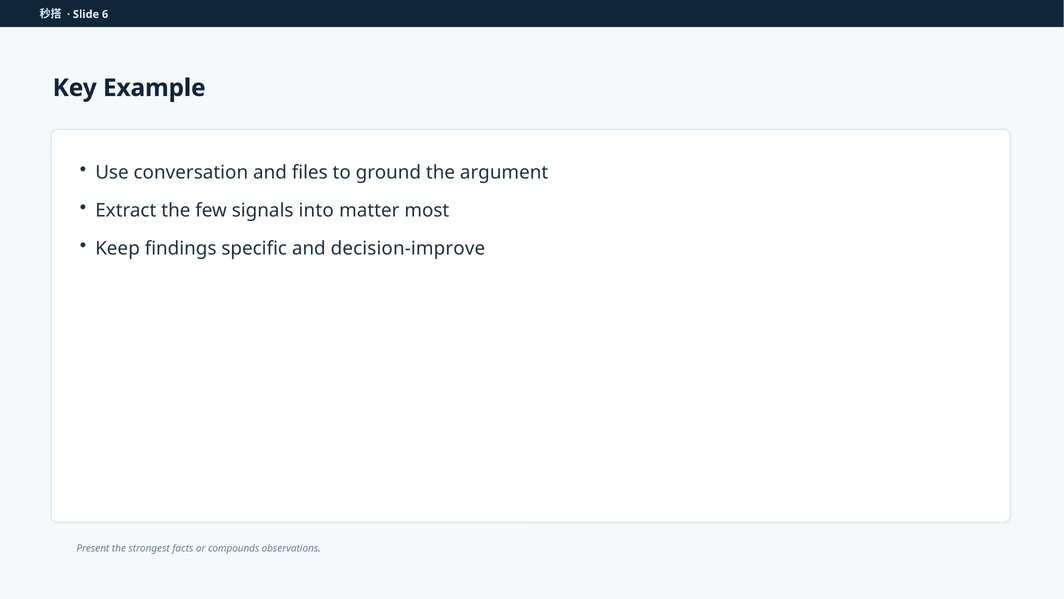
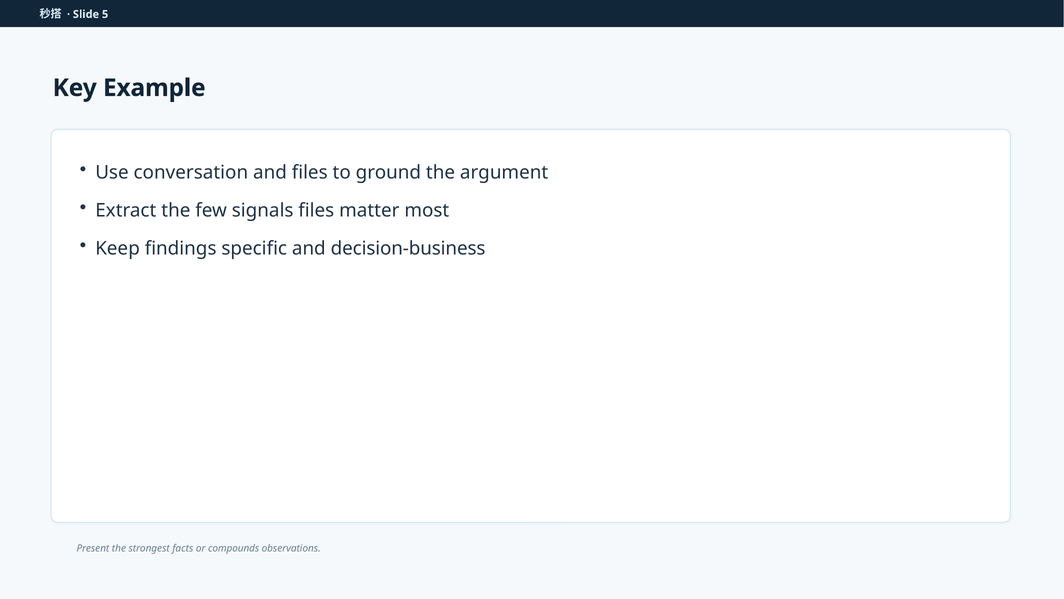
6: 6 -> 5 (105, 14)
signals into: into -> files (316, 210)
decision-improve: decision-improve -> decision-business (408, 248)
